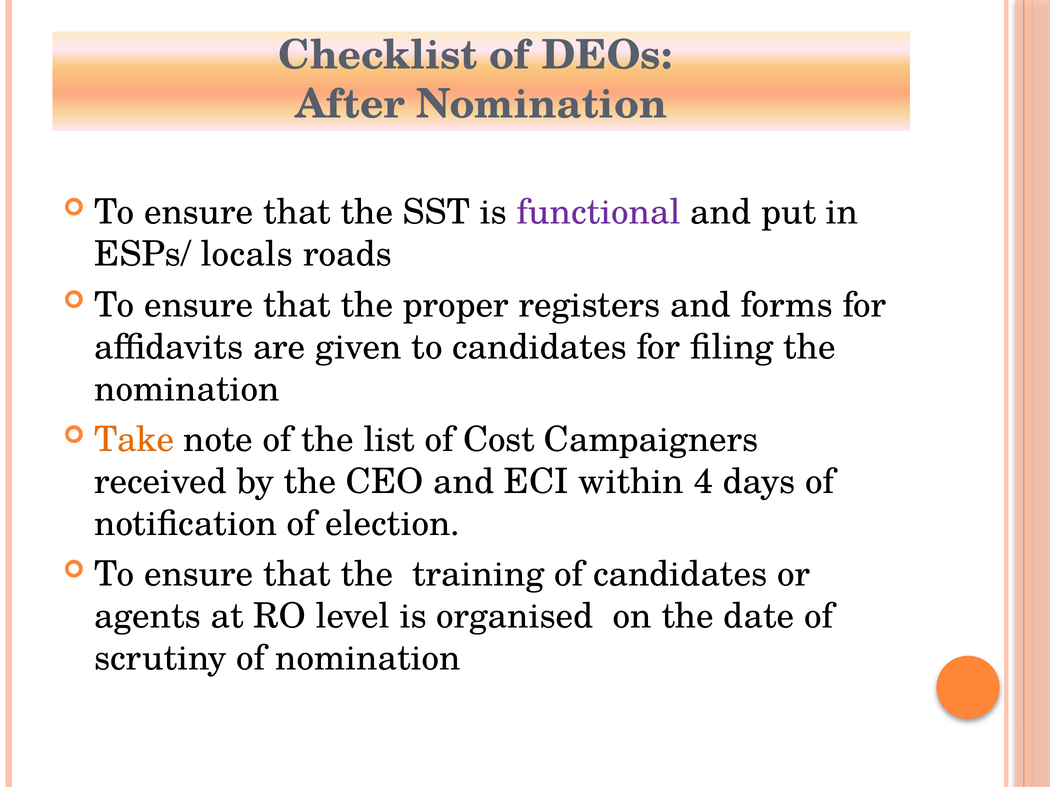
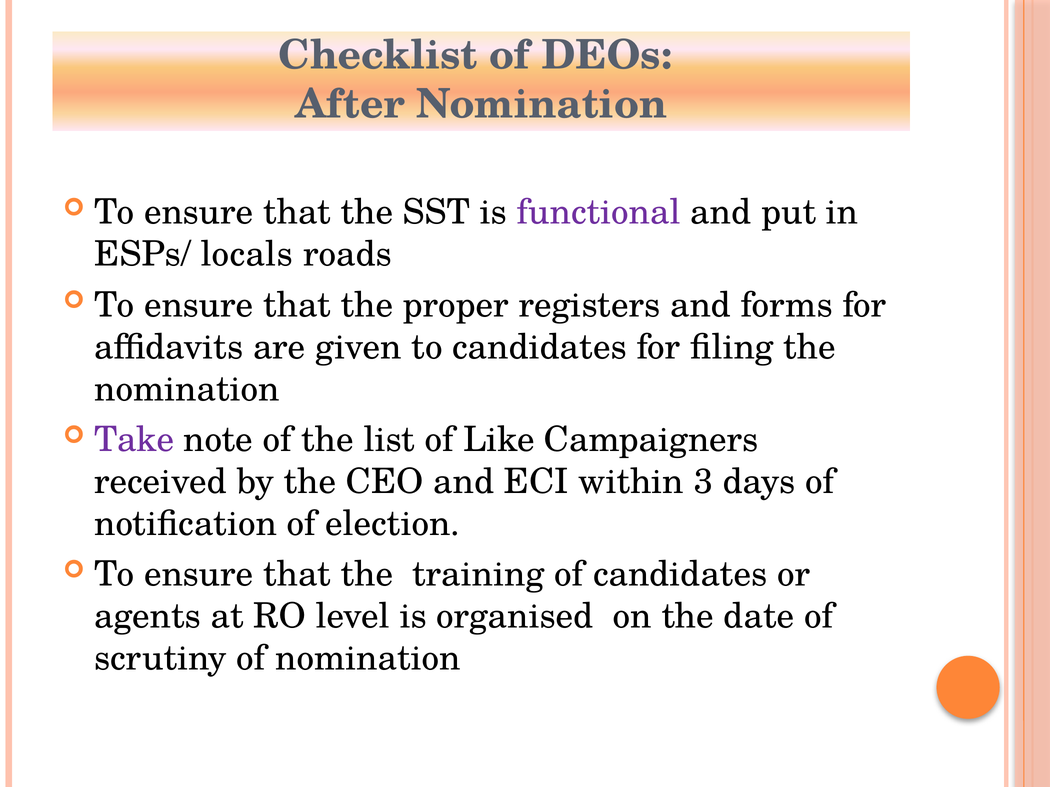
Take colour: orange -> purple (134, 440)
Cost: Cost -> Like (499, 440)
4: 4 -> 3 (703, 482)
